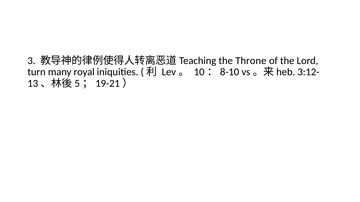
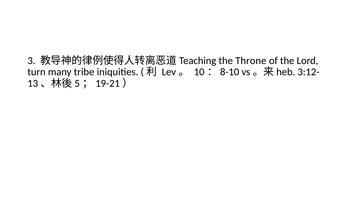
royal: royal -> tribe (84, 72)
